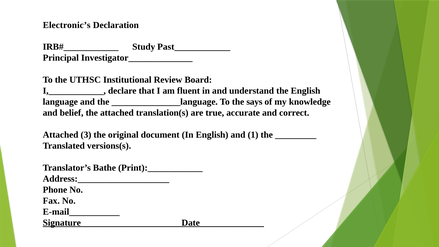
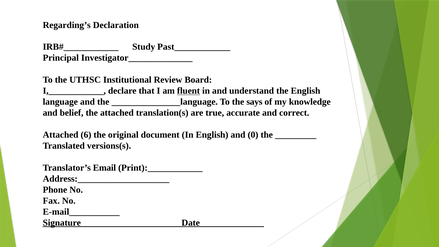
Electronic’s: Electronic’s -> Regarding’s (67, 25)
fluent underline: none -> present (189, 91)
3: 3 -> 6 (86, 135)
1: 1 -> 0 (253, 135)
Bathe: Bathe -> Email (104, 168)
